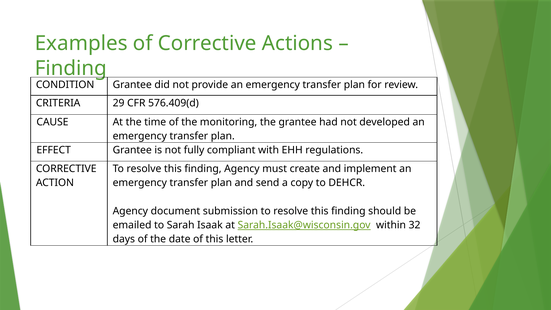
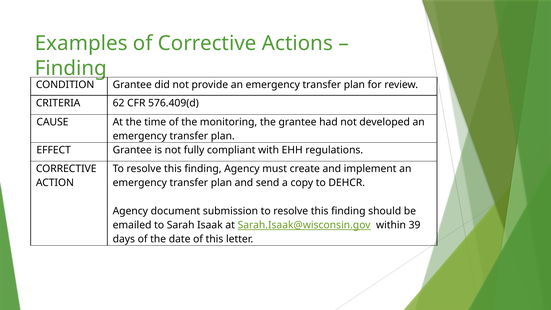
29: 29 -> 62 (119, 103)
32: 32 -> 39 (415, 225)
